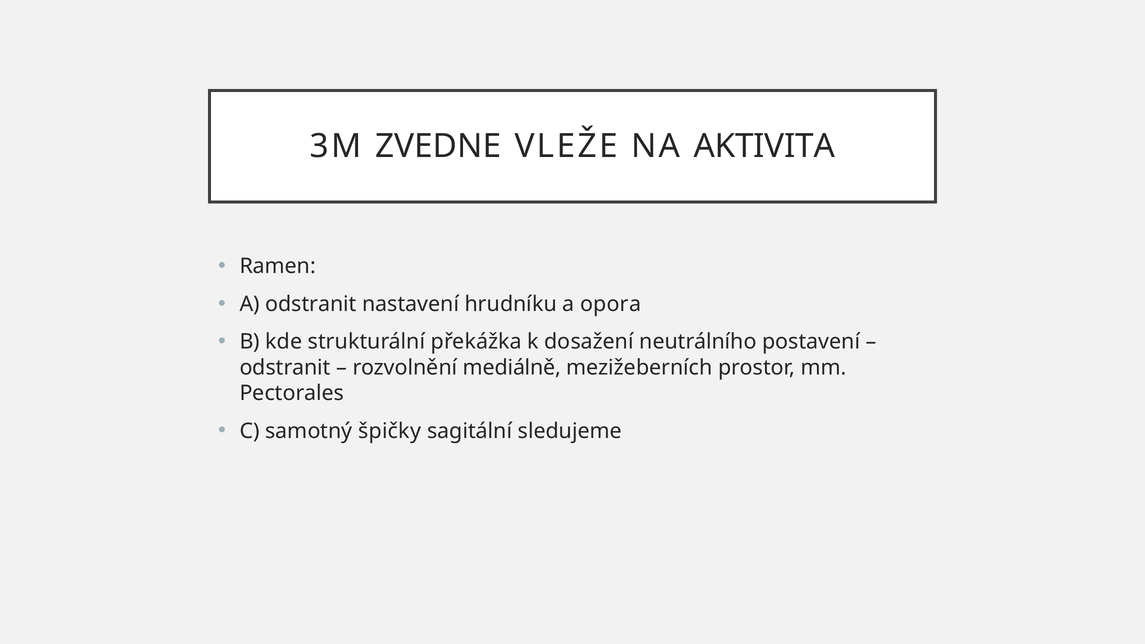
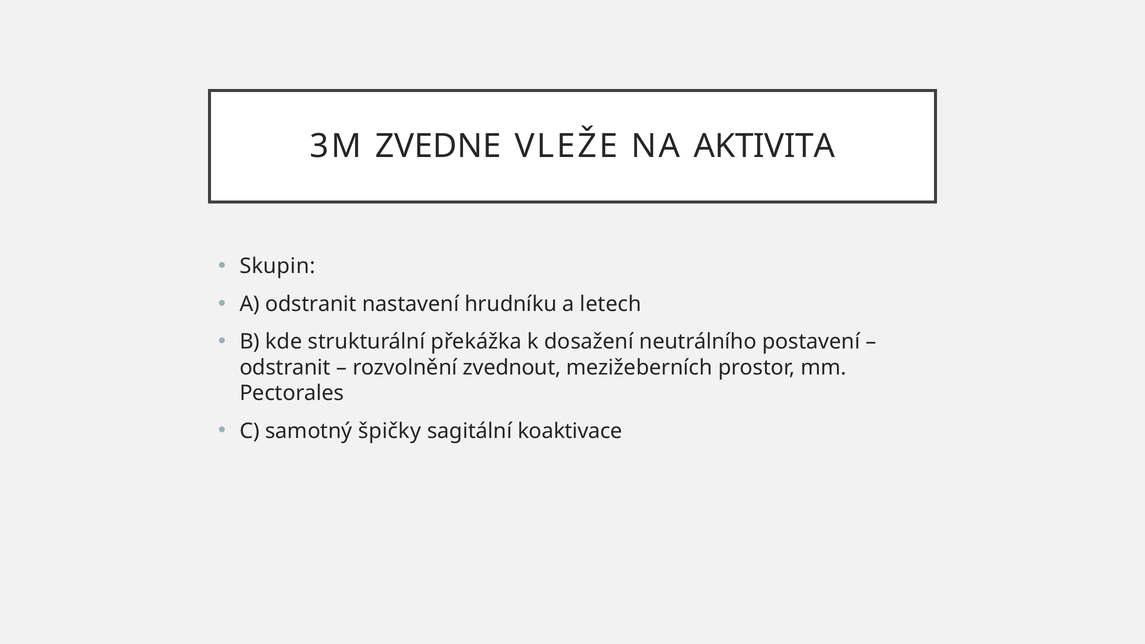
Ramen: Ramen -> Skupin (278, 266)
opora: opora -> letech (611, 304)
mediálně: mediálně -> zvednout (512, 368)
sledujeme: sledujeme -> koaktivace (570, 431)
